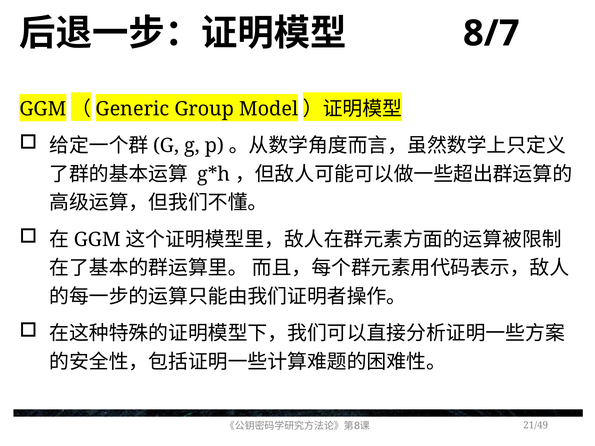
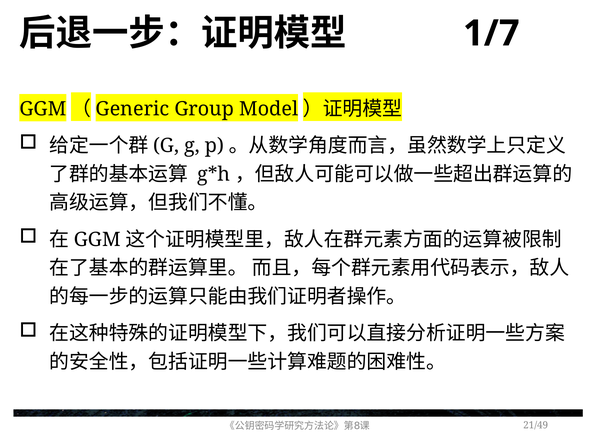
8/7: 8/7 -> 1/7 (491, 33)
